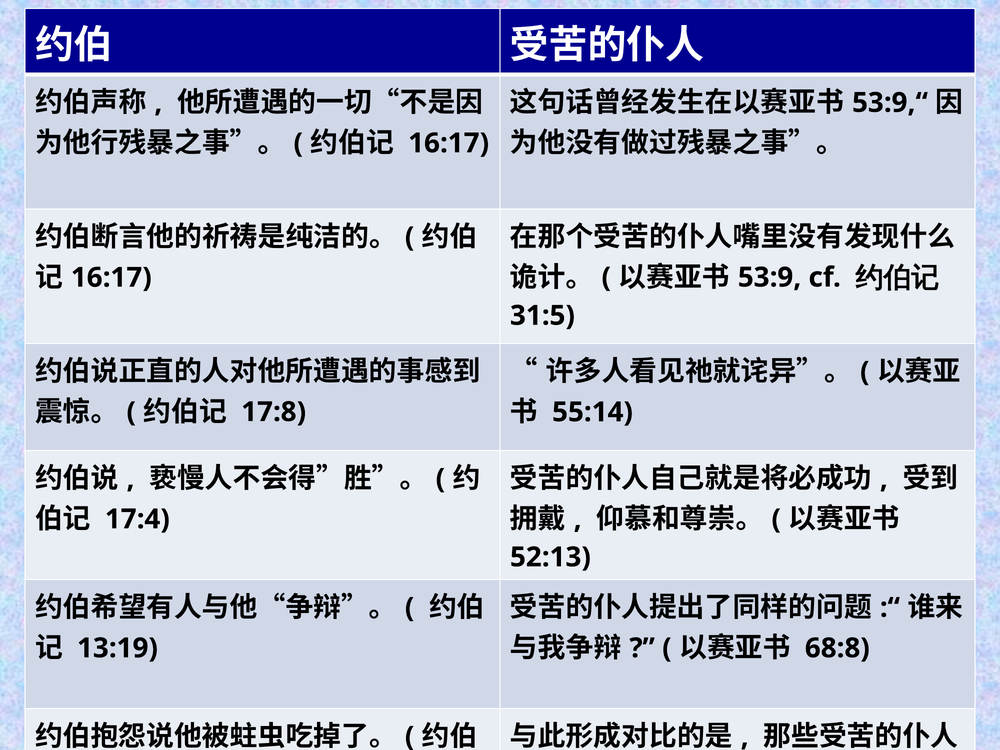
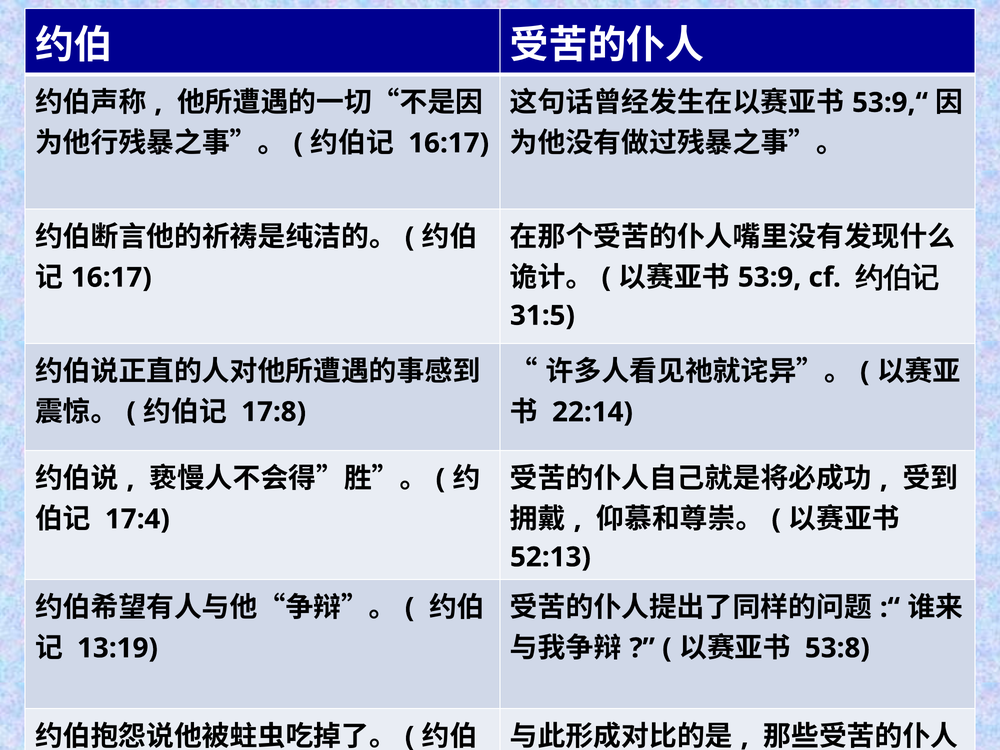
55:14: 55:14 -> 22:14 (592, 412)
68:8: 68:8 -> 53:8 (837, 648)
